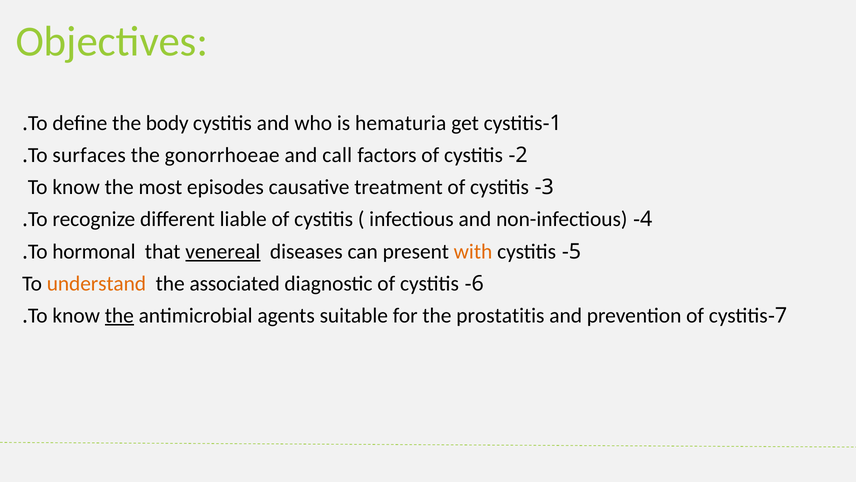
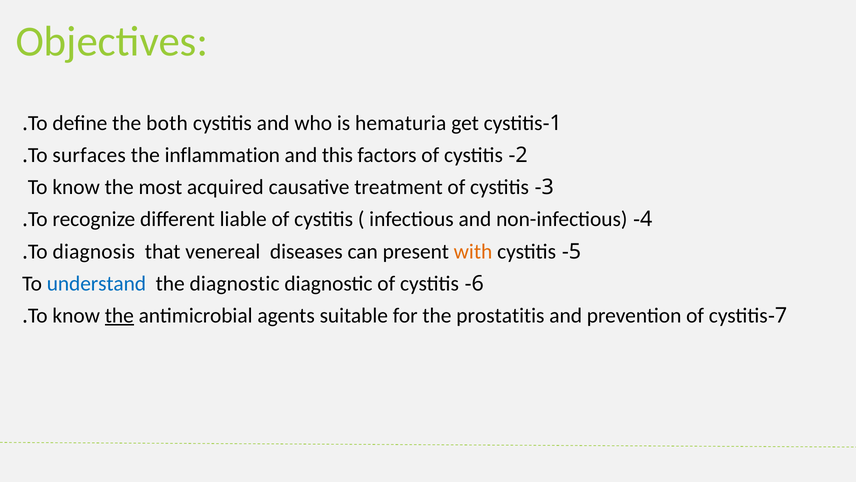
body: body -> both (167, 123)
gonorrhoeae: gonorrhoeae -> inflammation (222, 155)
call: call -> this (337, 155)
episodes: episodes -> acquired (225, 187)
hormonal: hormonal -> diagnosis (94, 251)
venereal underline: present -> none (223, 251)
understand colour: orange -> blue (96, 283)
the associated: associated -> diagnostic (235, 283)
